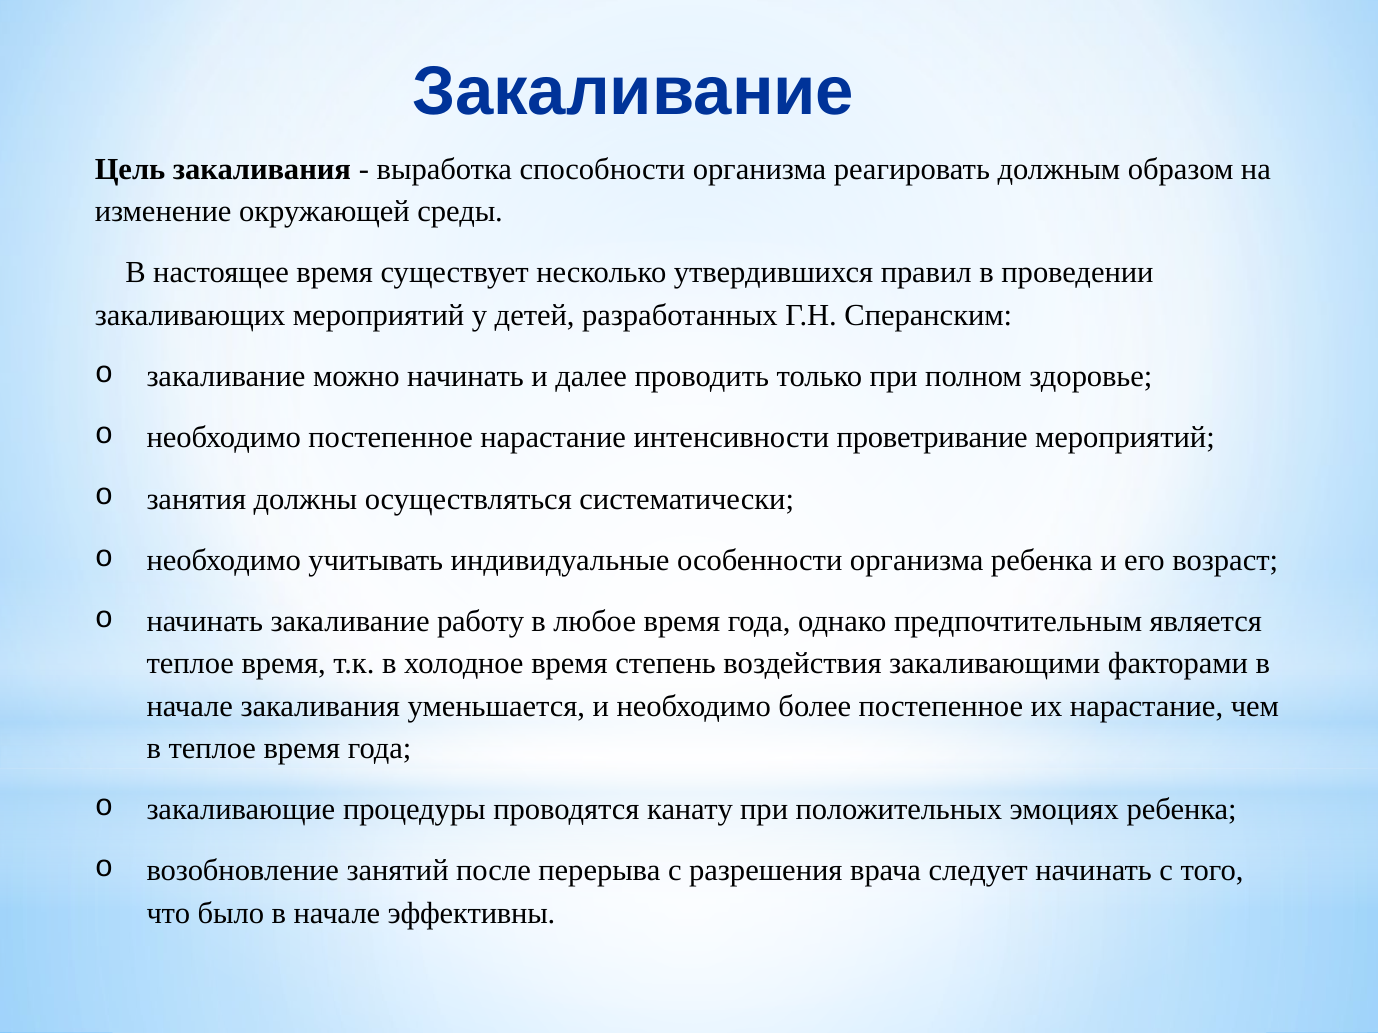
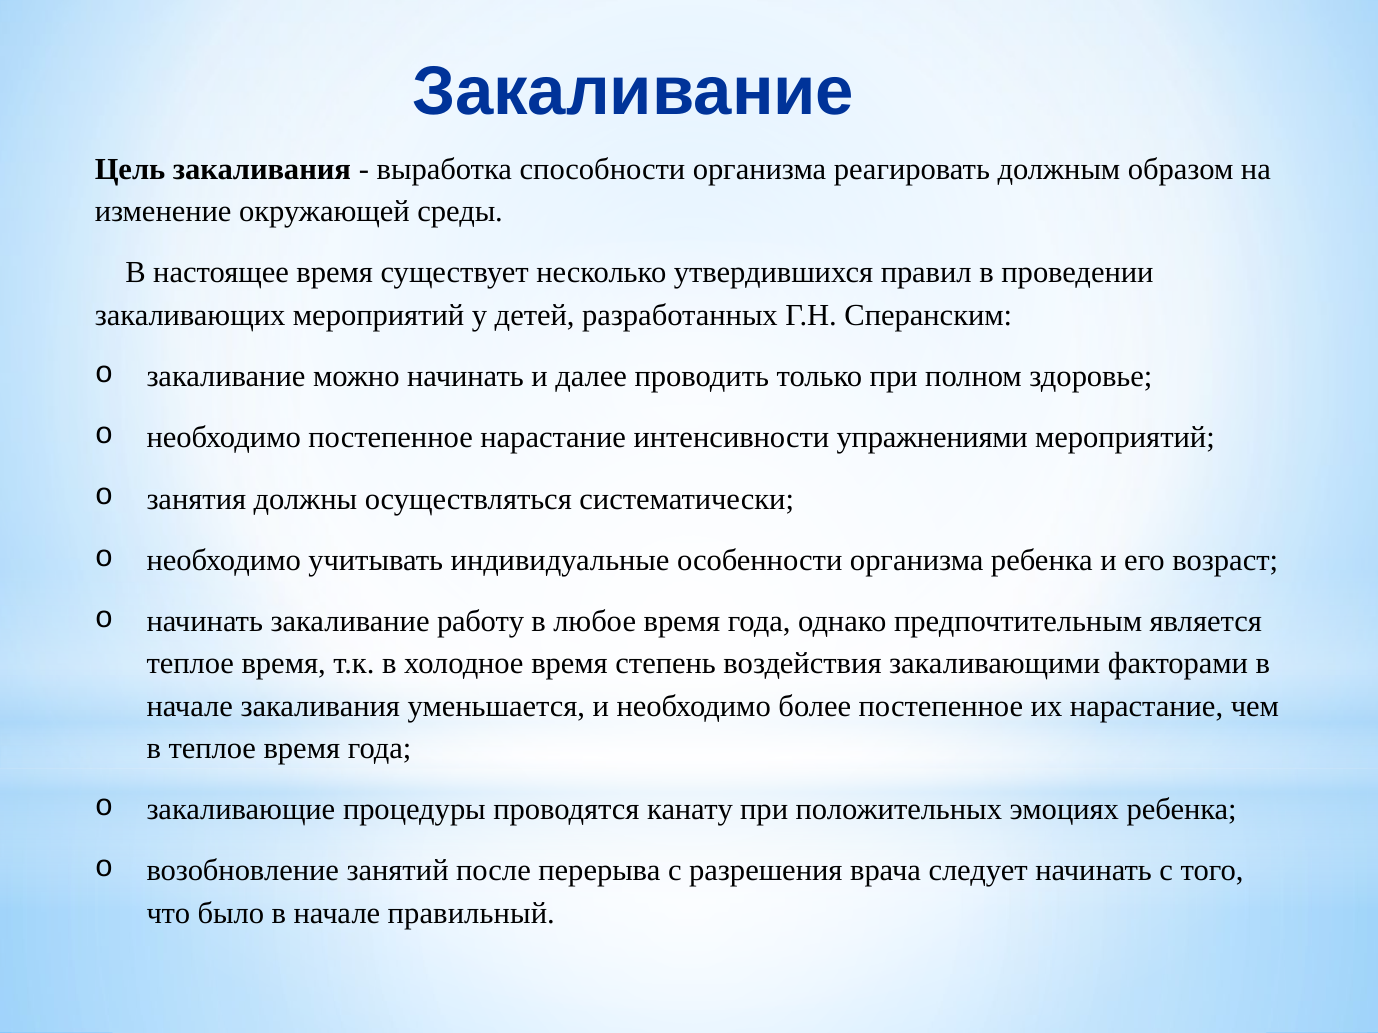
проветривание: проветривание -> упражнениями (932, 438)
эффективны: эффективны -> правильный (471, 913)
